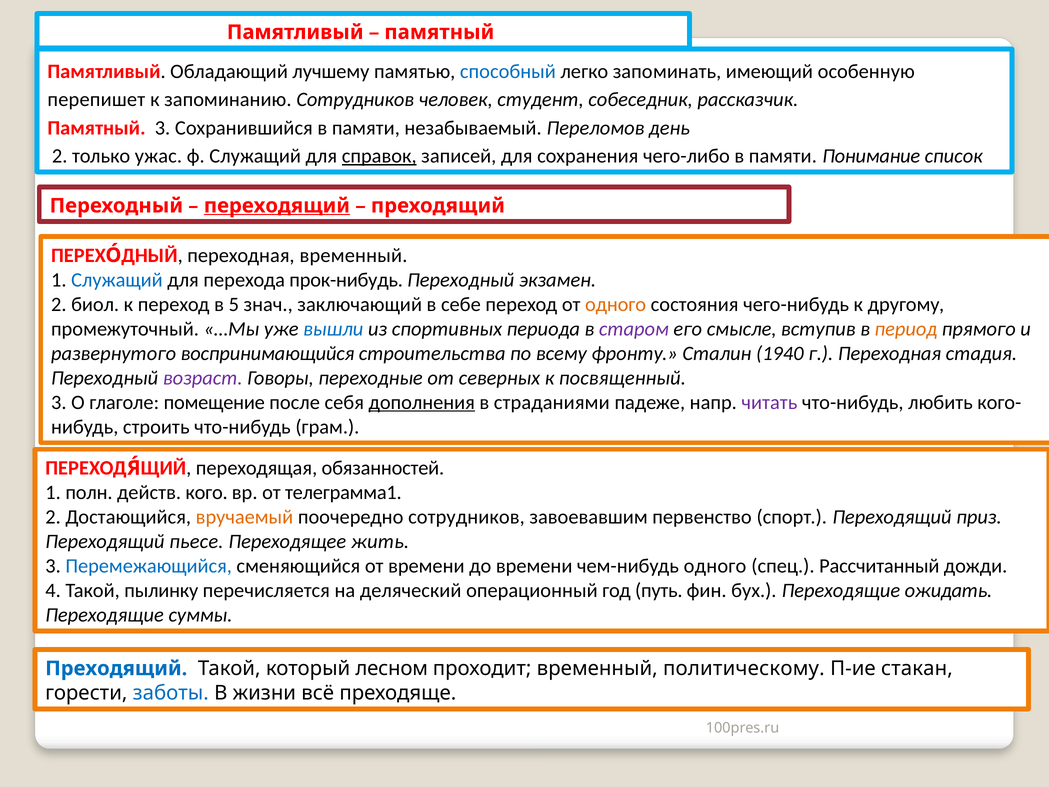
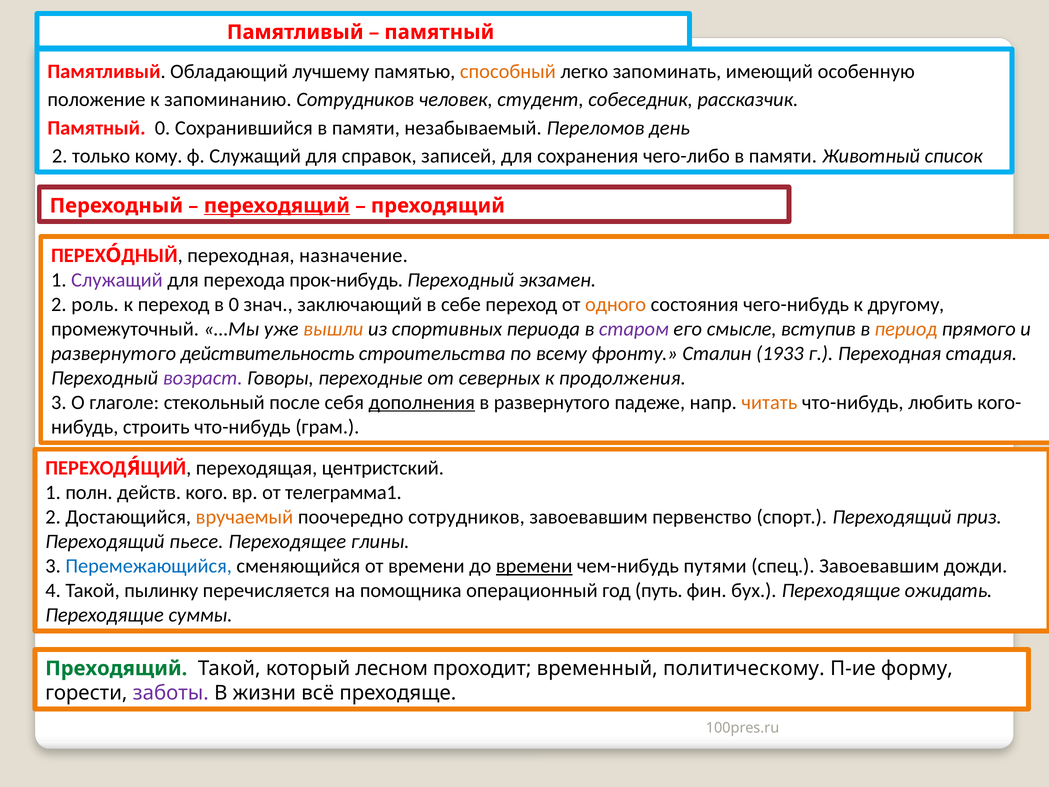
способный colour: blue -> orange (508, 72)
перепишет: перепишет -> положение (96, 100)
Памятный 3: 3 -> 0 (163, 128)
ужас: ужас -> кому (159, 156)
справок underline: present -> none (379, 156)
Понимание: Понимание -> Животный (871, 156)
переходная временный: временный -> назначение (354, 255)
Служащий colour: blue -> purple (117, 280)
биол: биол -> роль (95, 304)
в 5: 5 -> 0 (234, 304)
вышли colour: blue -> orange (333, 329)
воспринимающийся: воспринимающийся -> действительность (268, 353)
1940: 1940 -> 1933 (780, 353)
посвященный: посвященный -> продолжения (622, 378)
помещение: помещение -> стекольный (214, 402)
в страданиями: страданиями -> развернутого (552, 402)
читать colour: purple -> orange (769, 402)
обязанностей: обязанностей -> центристский (383, 468)
жить: жить -> глины (380, 541)
времени underline: none -> present (534, 566)
чем-нибудь одного: одного -> путями (715, 566)
спец Рассчитанный: Рассчитанный -> Завоевавшим (879, 566)
деляческий: деляческий -> помощника (411, 590)
Преходящий colour: blue -> green (116, 668)
стакан: стакан -> форму (917, 668)
заботы colour: blue -> purple (171, 693)
